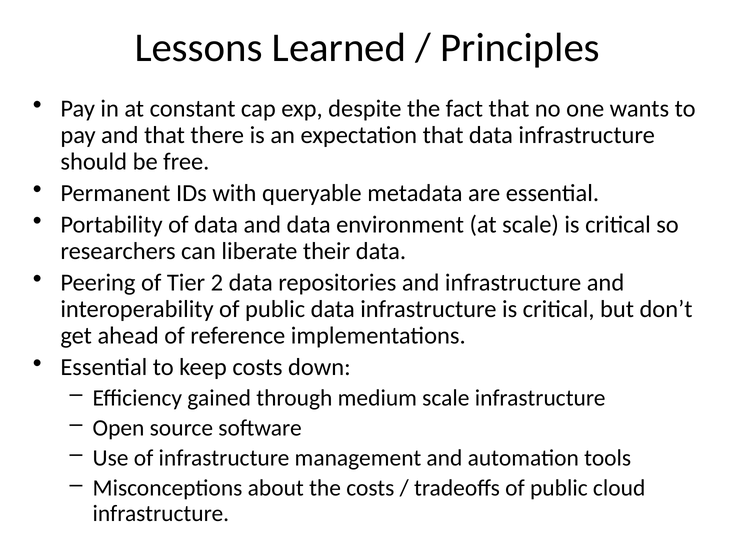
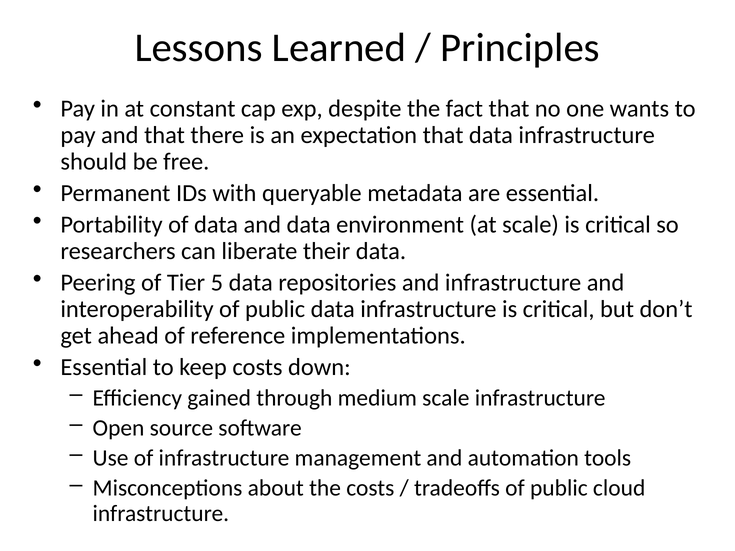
2: 2 -> 5 (217, 283)
